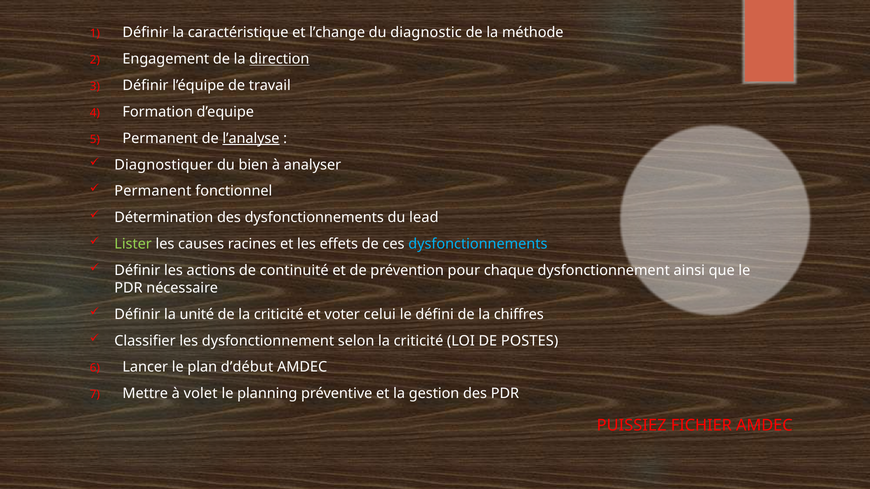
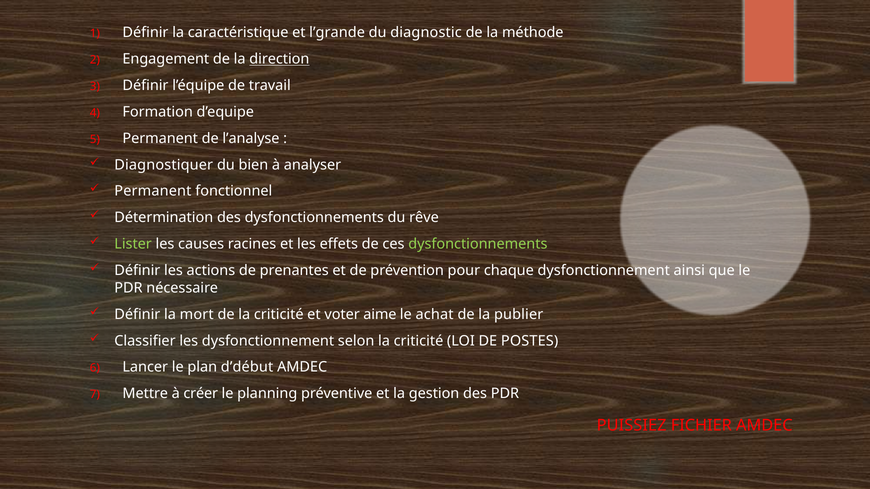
l’change: l’change -> l’grande (337, 33)
l’analyse underline: present -> none (251, 138)
lead: lead -> rêve (424, 218)
dysfonctionnements colour: light blue -> light green (478, 244)
continuité: continuité -> prenantes (294, 271)
unité: unité -> mort (197, 315)
celui: celui -> aime (380, 315)
défini: défini -> achat (435, 315)
chiffres: chiffres -> publier (519, 315)
volet: volet -> créer (201, 394)
